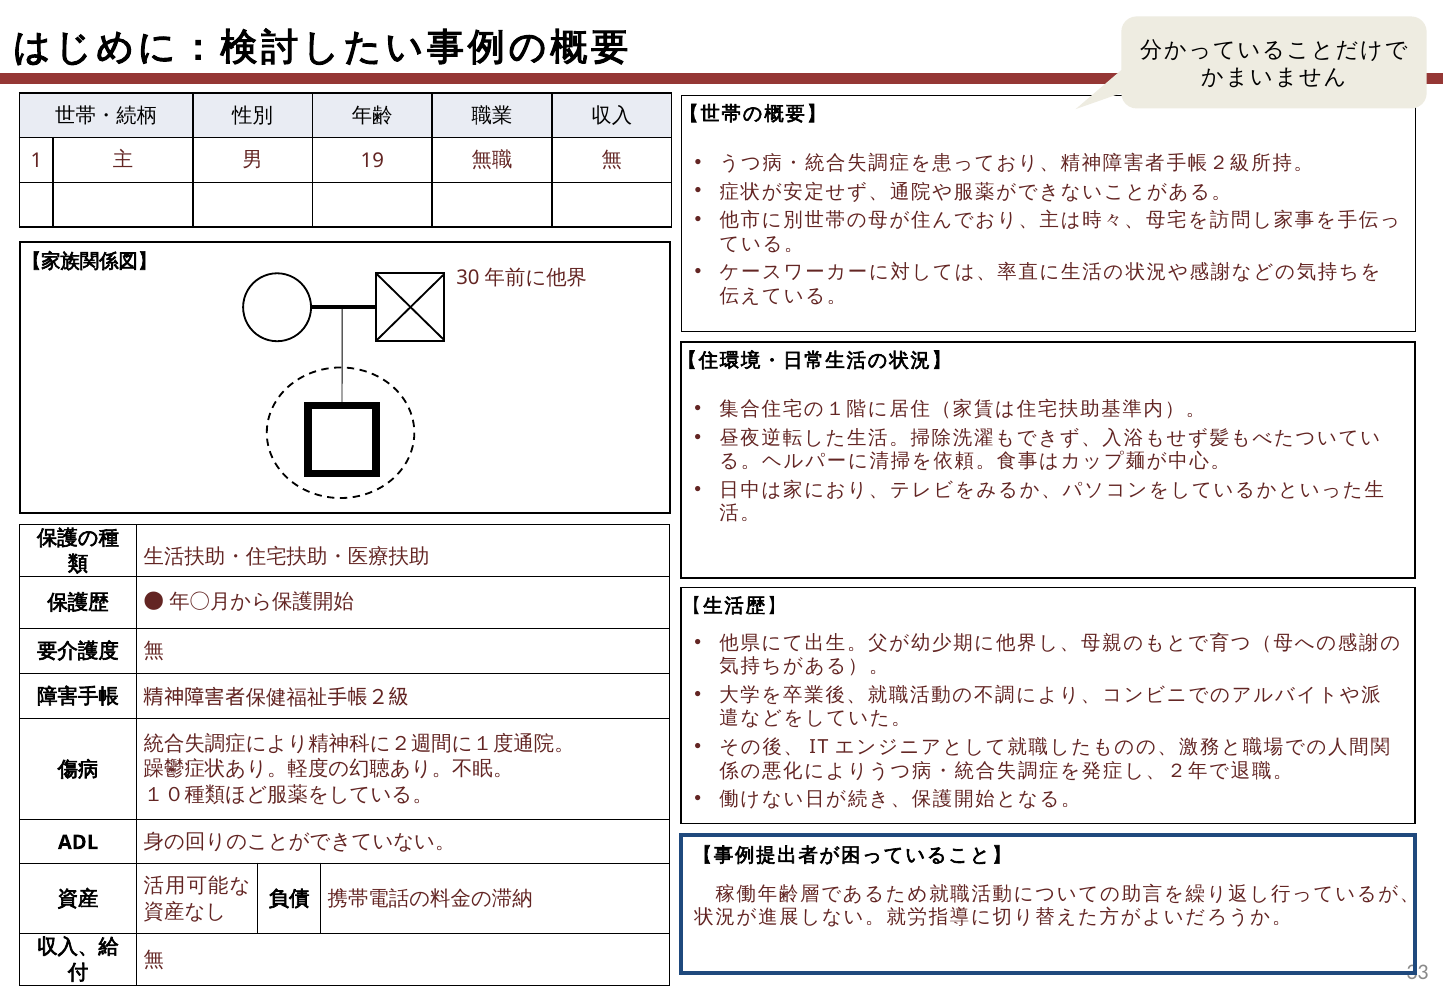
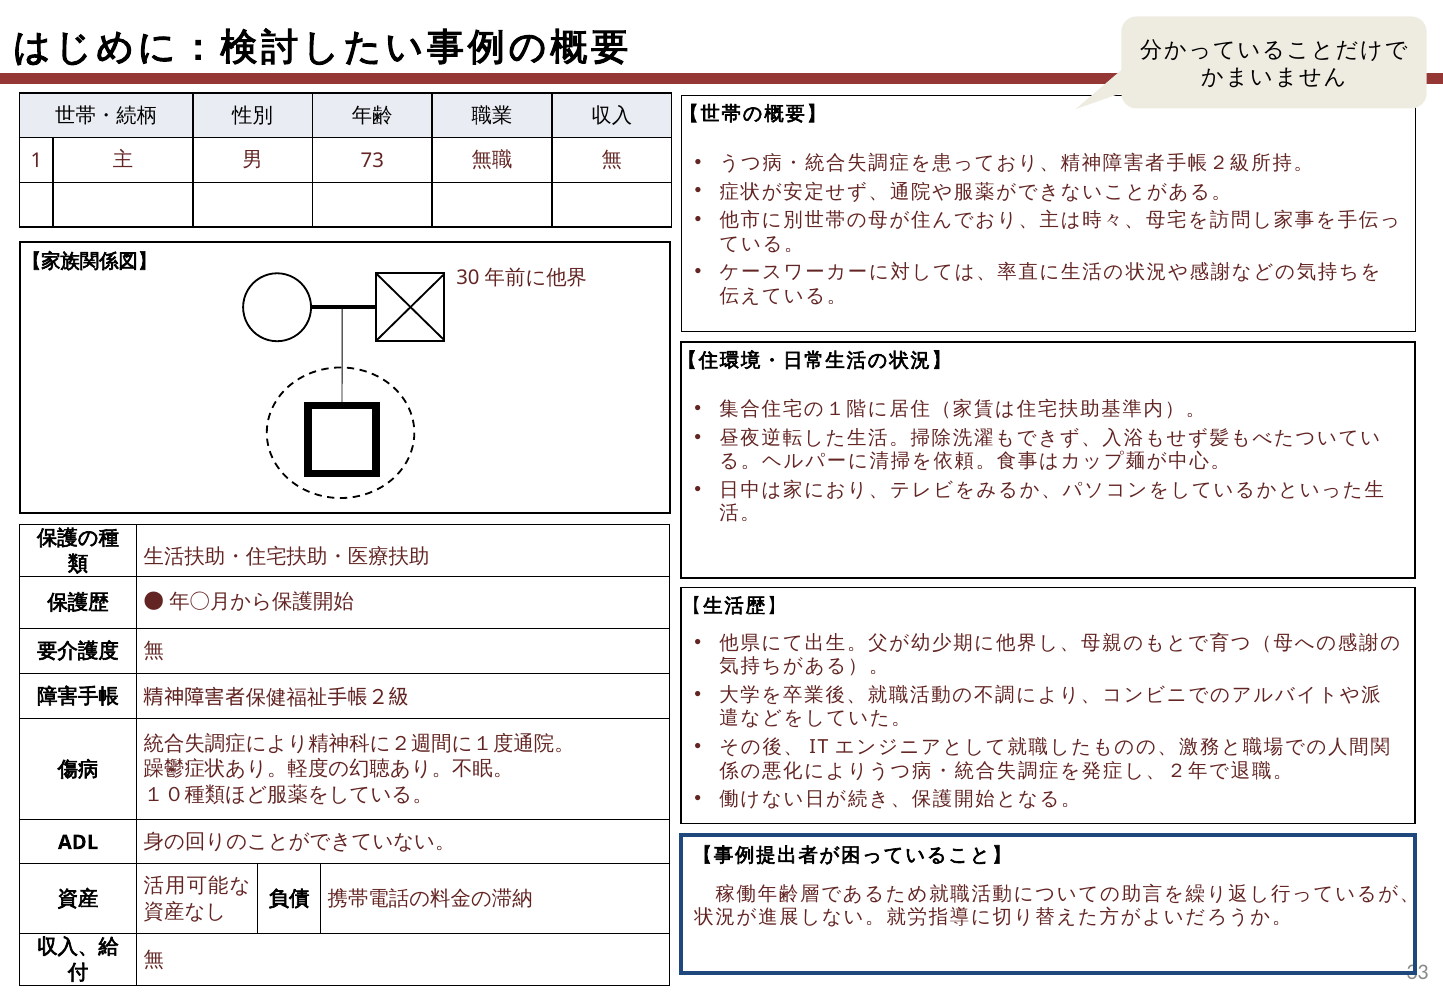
19: 19 -> 73 (372, 161)
